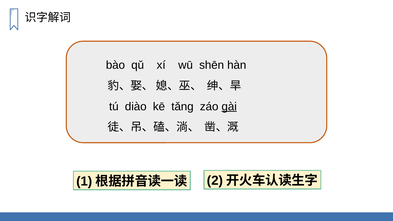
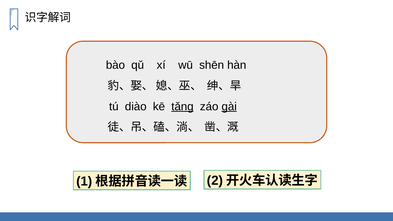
tǎng underline: none -> present (182, 107)
